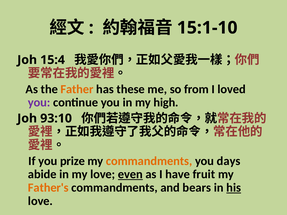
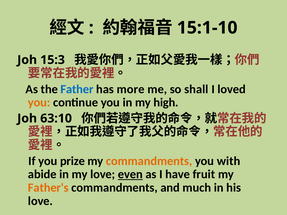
15:4: 15:4 -> 15:3 (53, 60)
Father colour: orange -> blue (77, 89)
these: these -> more (131, 89)
from: from -> shall (196, 89)
you colour: purple -> orange (39, 103)
93:10: 93:10 -> 63:10 (56, 119)
days: days -> with (229, 161)
bears: bears -> much (197, 188)
his underline: present -> none (234, 188)
